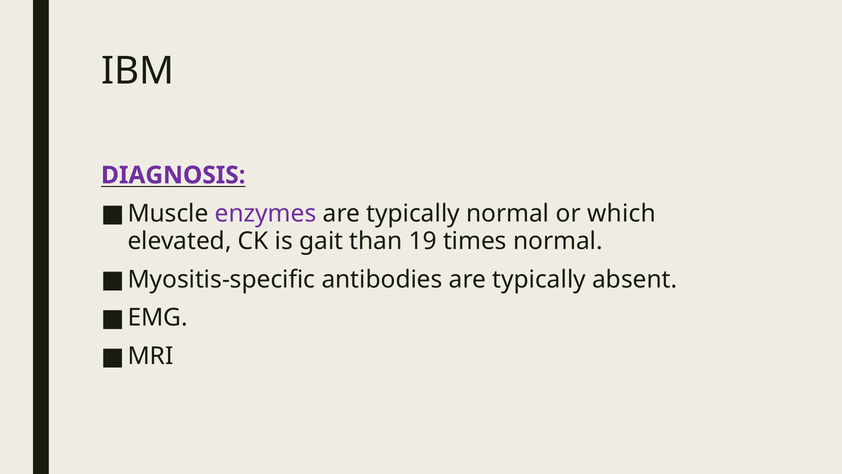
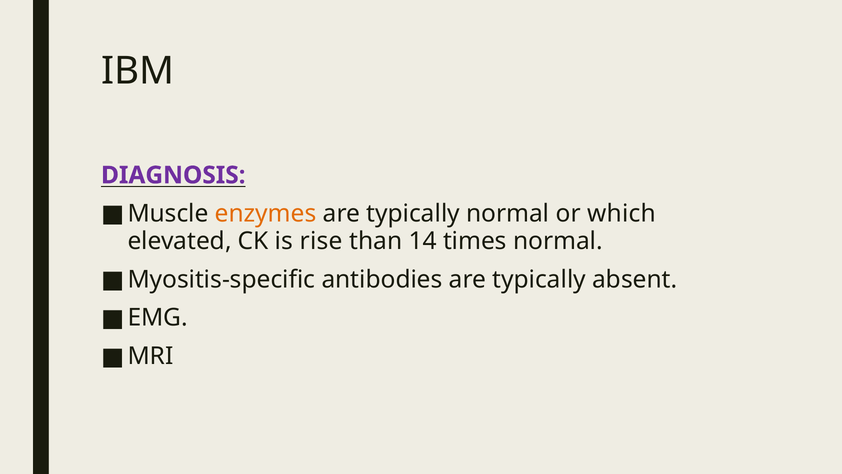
enzymes colour: purple -> orange (266, 213)
gait: gait -> rise (321, 241)
19: 19 -> 14 (423, 241)
